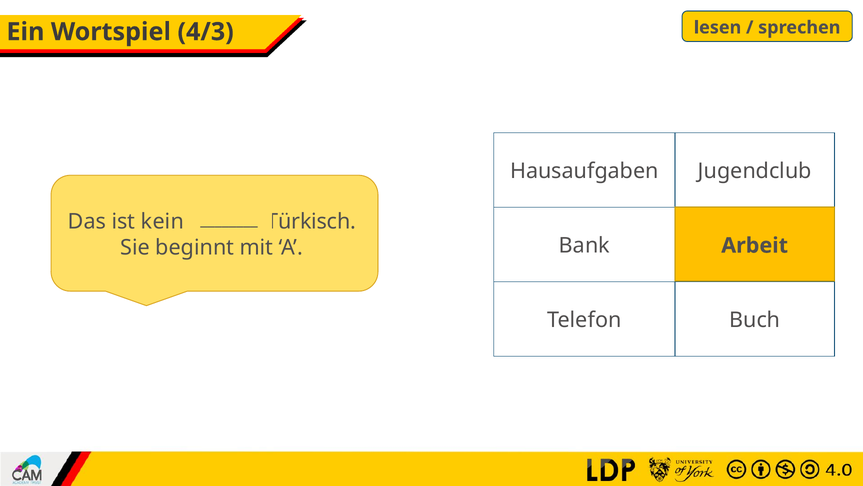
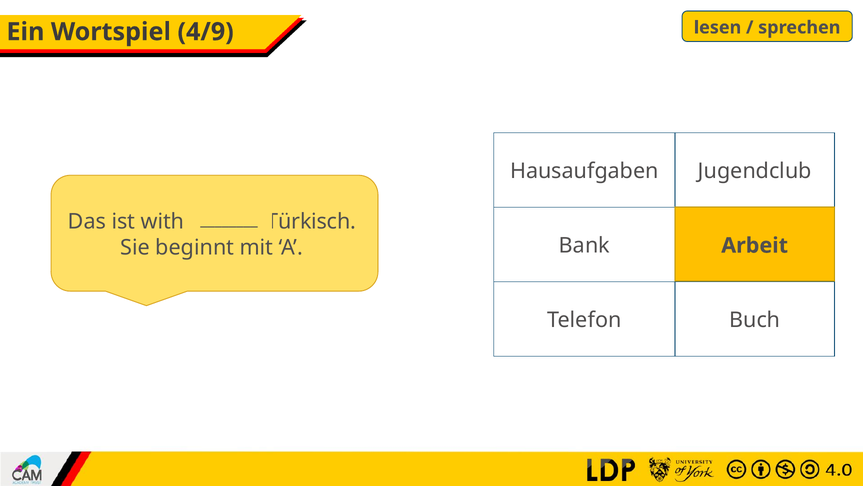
4/3: 4/3 -> 4/9 (206, 32)
kein: kein -> with (163, 222)
